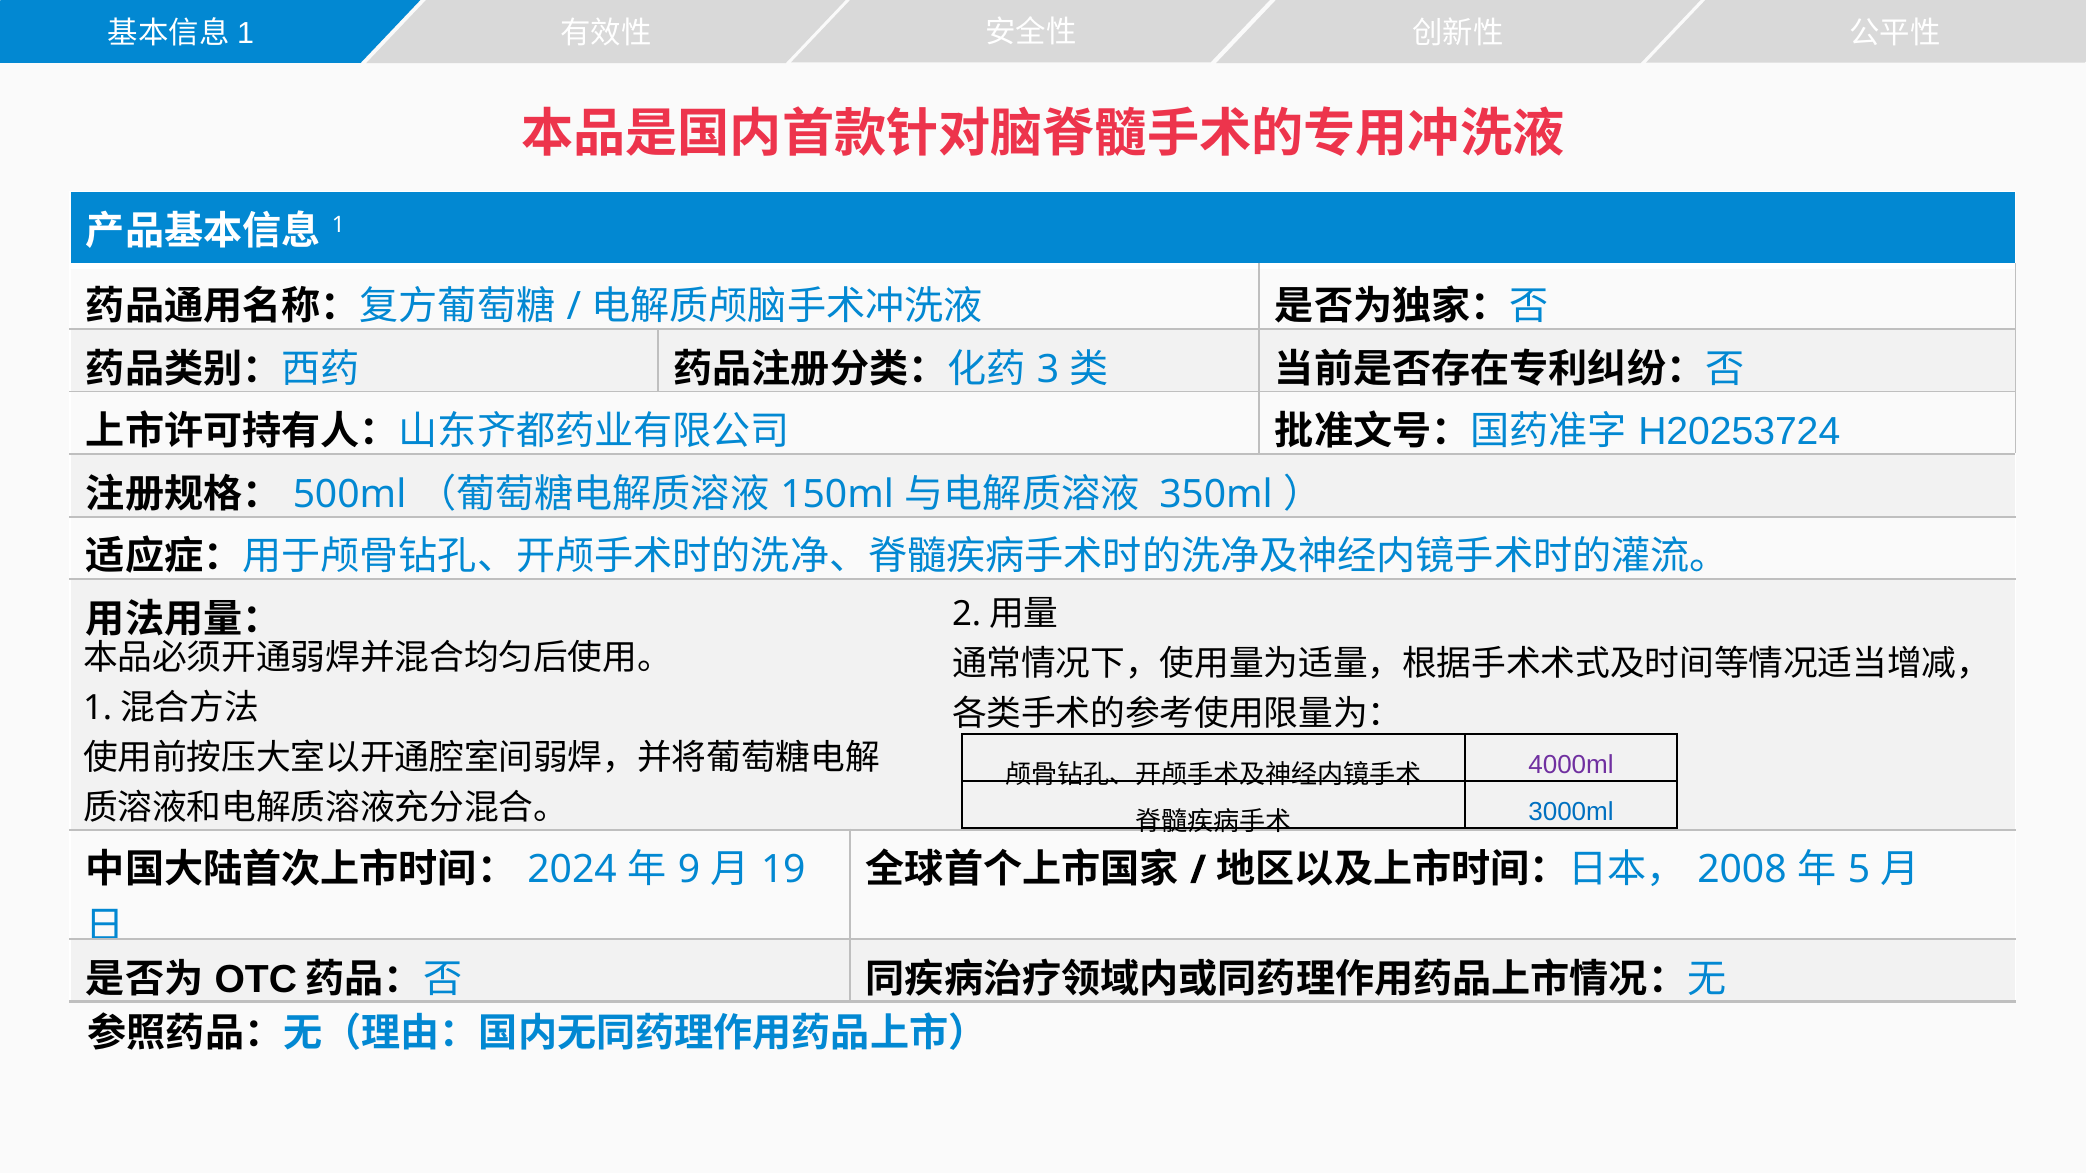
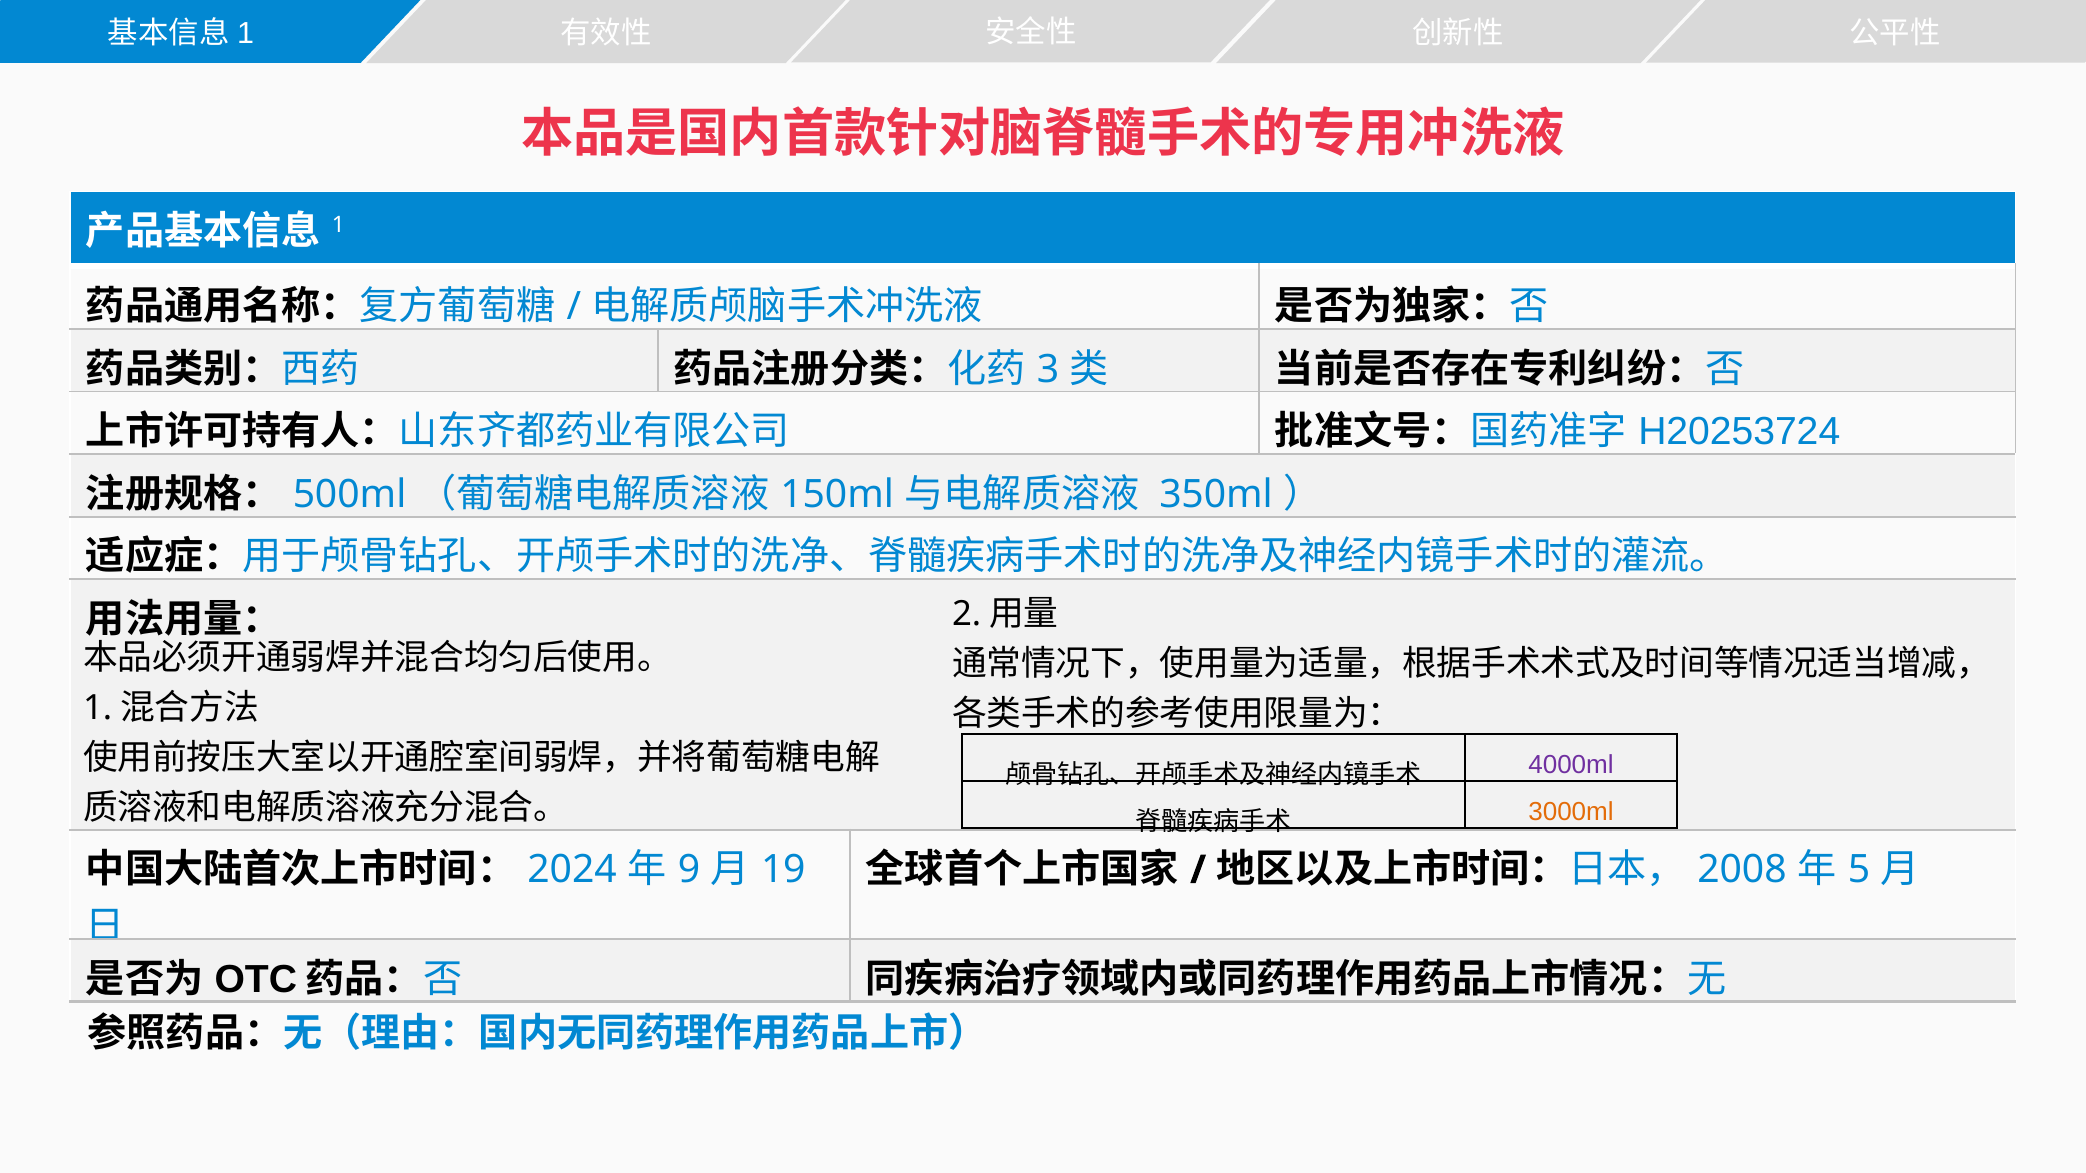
3000ml colour: blue -> orange (1571, 813)
